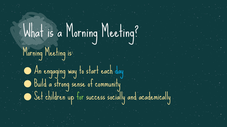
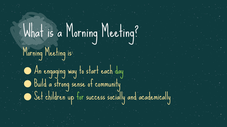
day colour: light blue -> light green (119, 71)
